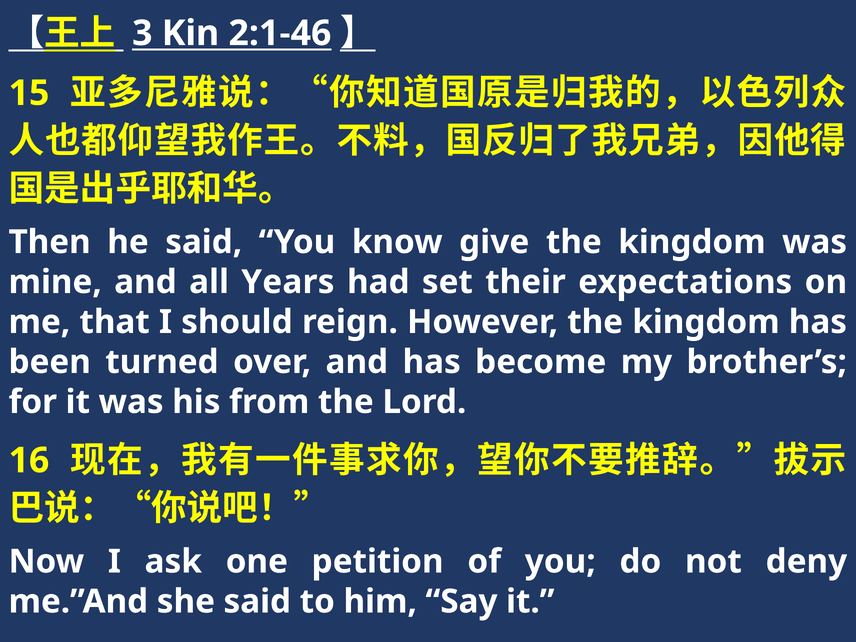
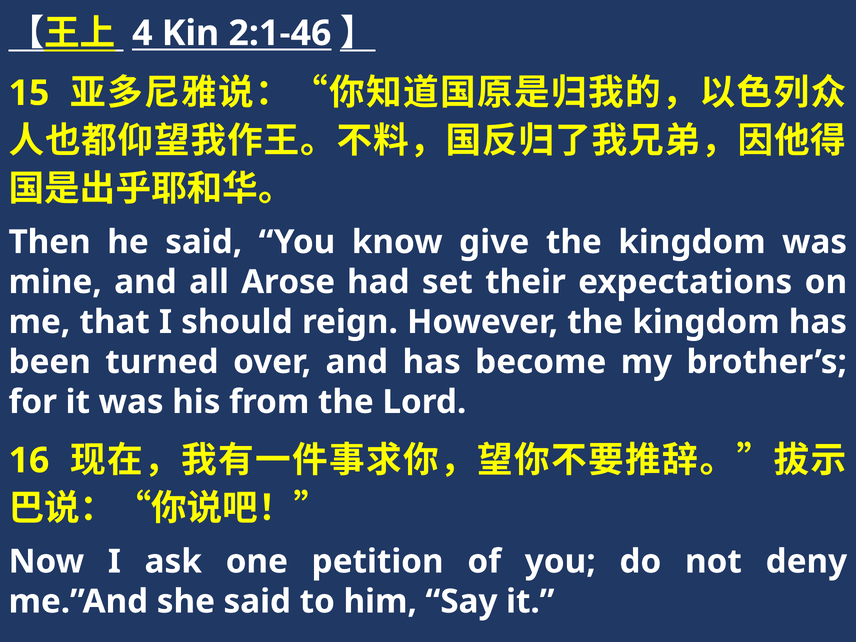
3: 3 -> 4 (142, 33)
Years: Years -> Arose (288, 282)
